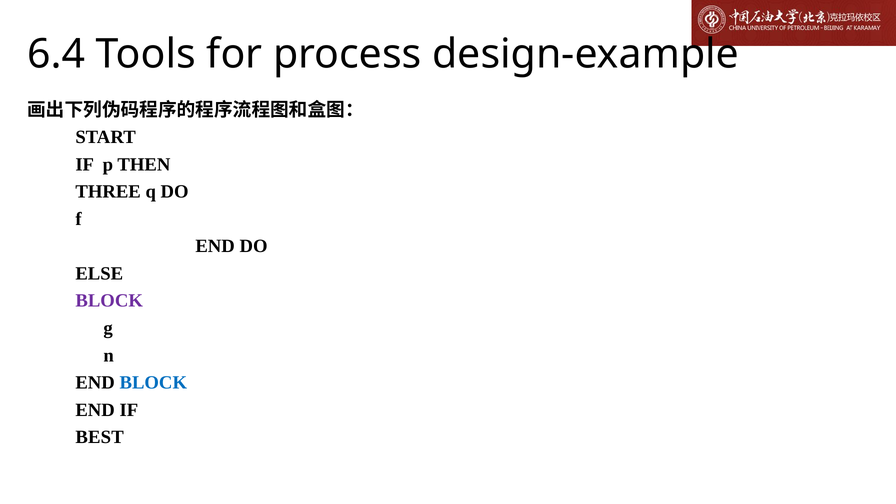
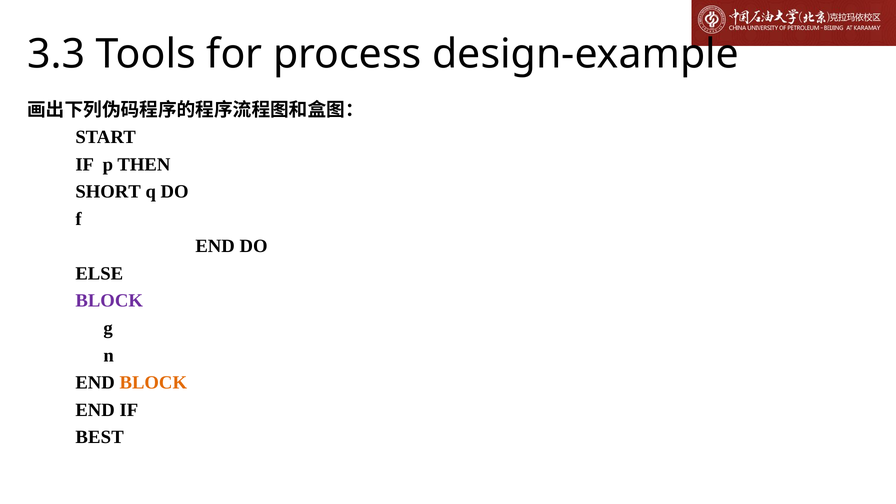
6.4: 6.4 -> 3.3 (56, 54)
THREE: THREE -> SHORT (108, 192)
BLOCK colour: blue -> orange (153, 383)
